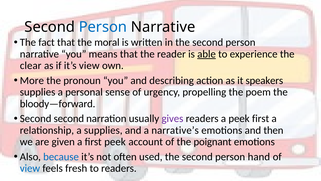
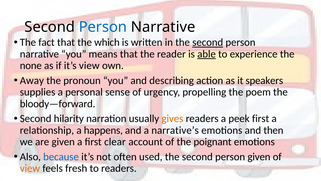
moral: moral -> which (107, 42)
second underline: none -> present (208, 42)
clear: clear -> none (31, 65)
More: More -> Away (32, 80)
Second second: second -> hilarity (69, 118)
gives colour: purple -> orange (172, 118)
a supplies: supplies -> happens (103, 130)
first peek: peek -> clear (115, 142)
person hand: hand -> given (259, 156)
view colour: blue -> orange (30, 168)
